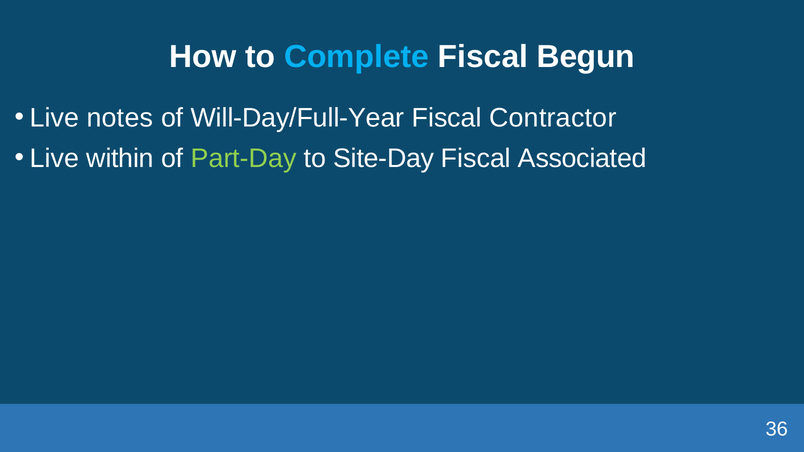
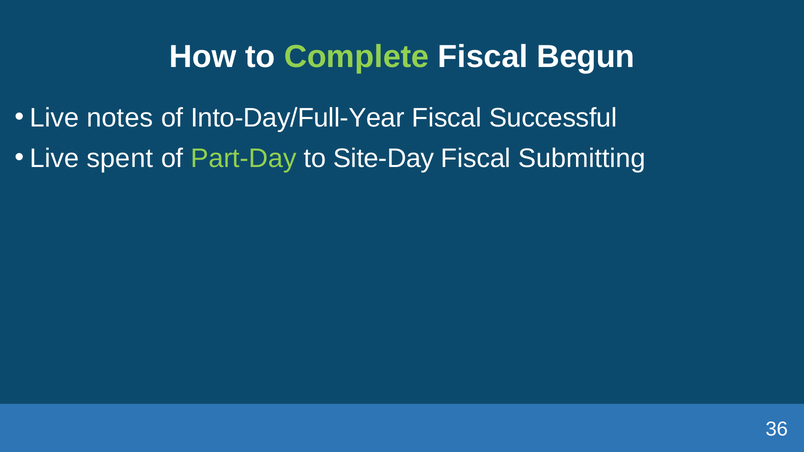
Complete colour: light blue -> light green (357, 57)
Will-Day/Full-Year: Will-Day/Full-Year -> Into-Day/Full-Year (298, 118)
Contractor: Contractor -> Successful (553, 118)
within: within -> spent (120, 159)
Associated: Associated -> Submitting (582, 159)
